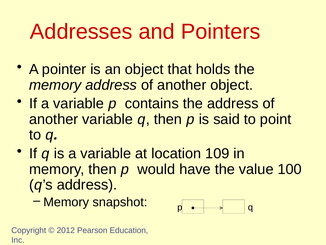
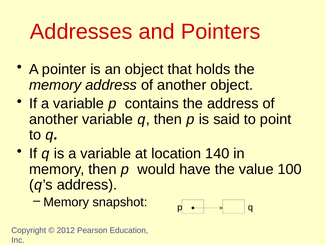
109: 109 -> 140 (217, 153)
